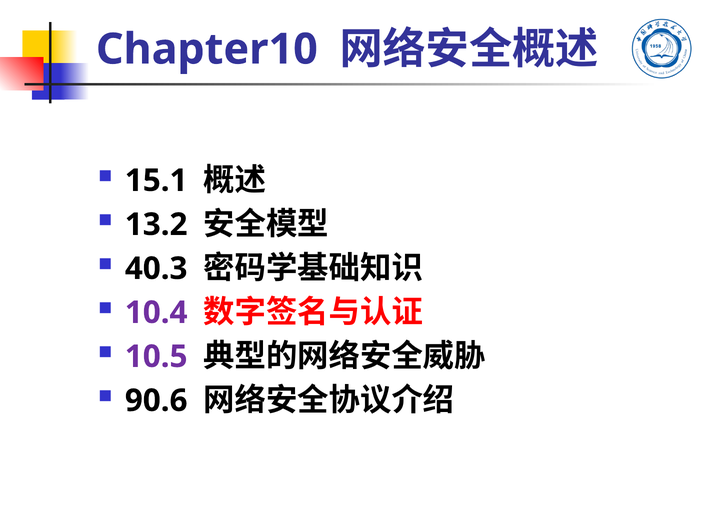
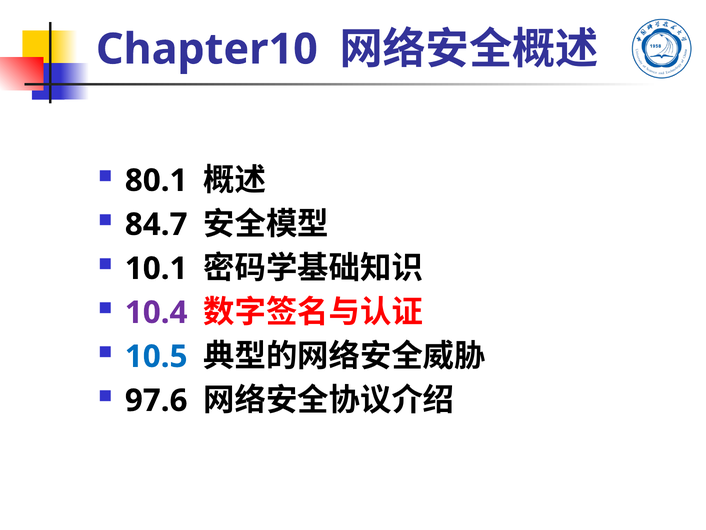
15.1: 15.1 -> 80.1 (156, 180)
13.2: 13.2 -> 84.7 (156, 224)
40.3: 40.3 -> 10.1 (156, 268)
10.5 colour: purple -> blue (156, 356)
90.6: 90.6 -> 97.6 (156, 400)
